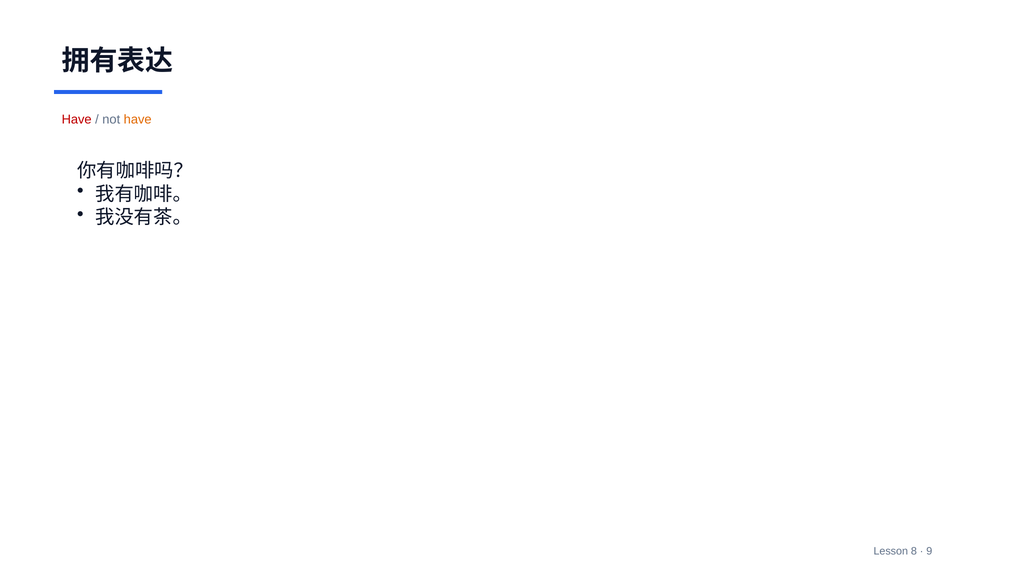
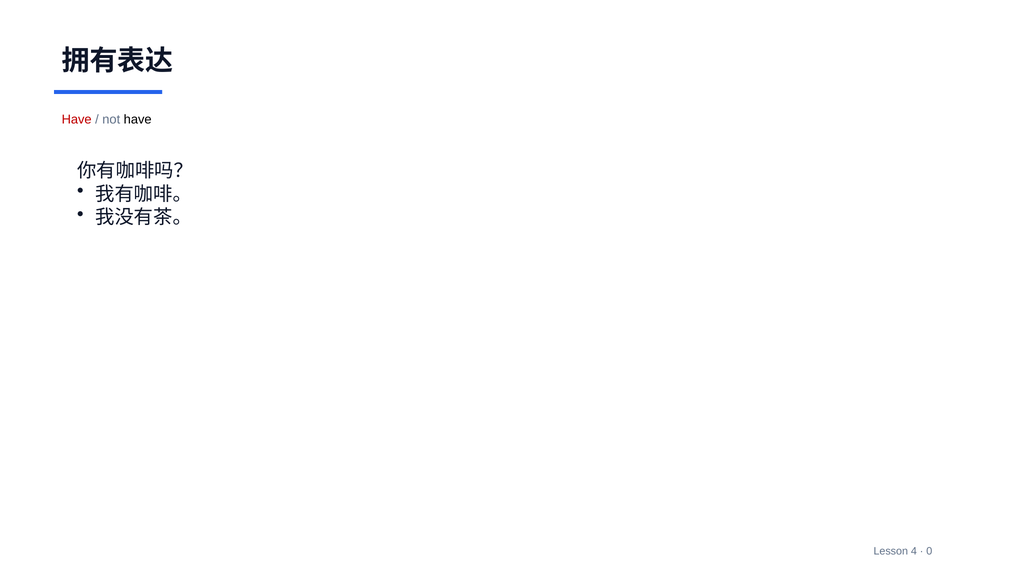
have colour: orange -> black (138, 120)
8: 8 -> 4 (914, 552)
9: 9 -> 0 (929, 552)
